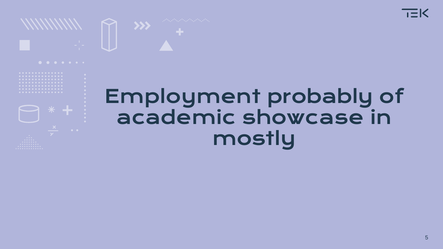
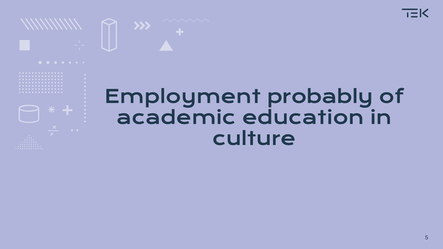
showcase: showcase -> education (303, 118)
mostly: mostly -> culture (254, 139)
